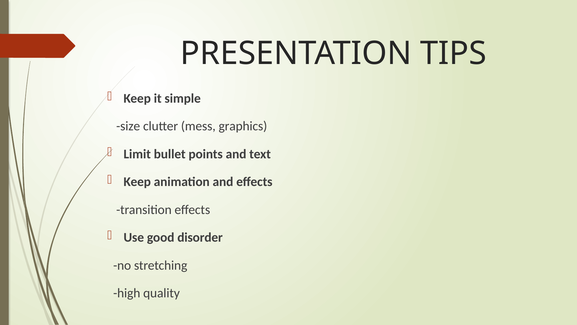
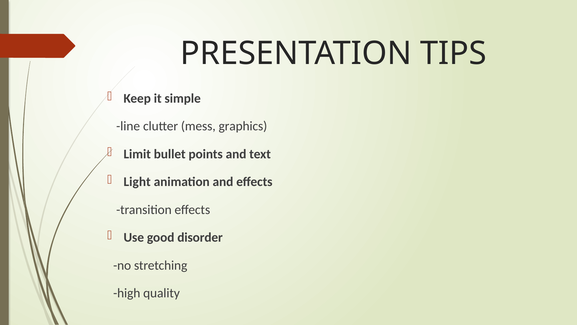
size: size -> line (128, 126)
Keep: Keep -> Light (137, 182)
